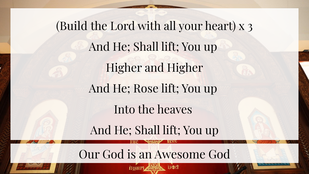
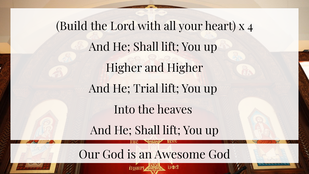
3: 3 -> 4 (250, 26)
Rose: Rose -> Trial (146, 89)
